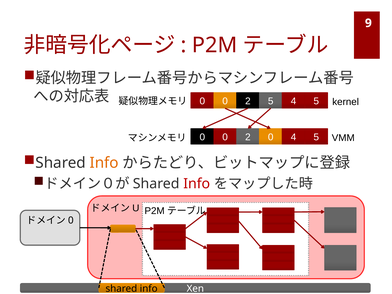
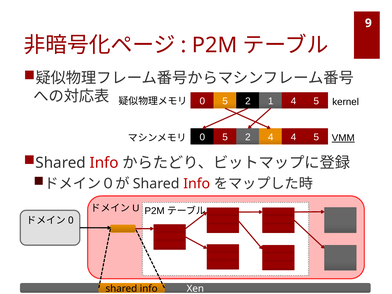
0: 0 -> 5 (225, 101)
2 5: 5 -> 1 (271, 101)
0: 0 -> 5 (225, 137)
2 0: 0 -> 4 (271, 137)
VMM underline: none -> present (343, 138)
Info colour: orange -> red (104, 163)
